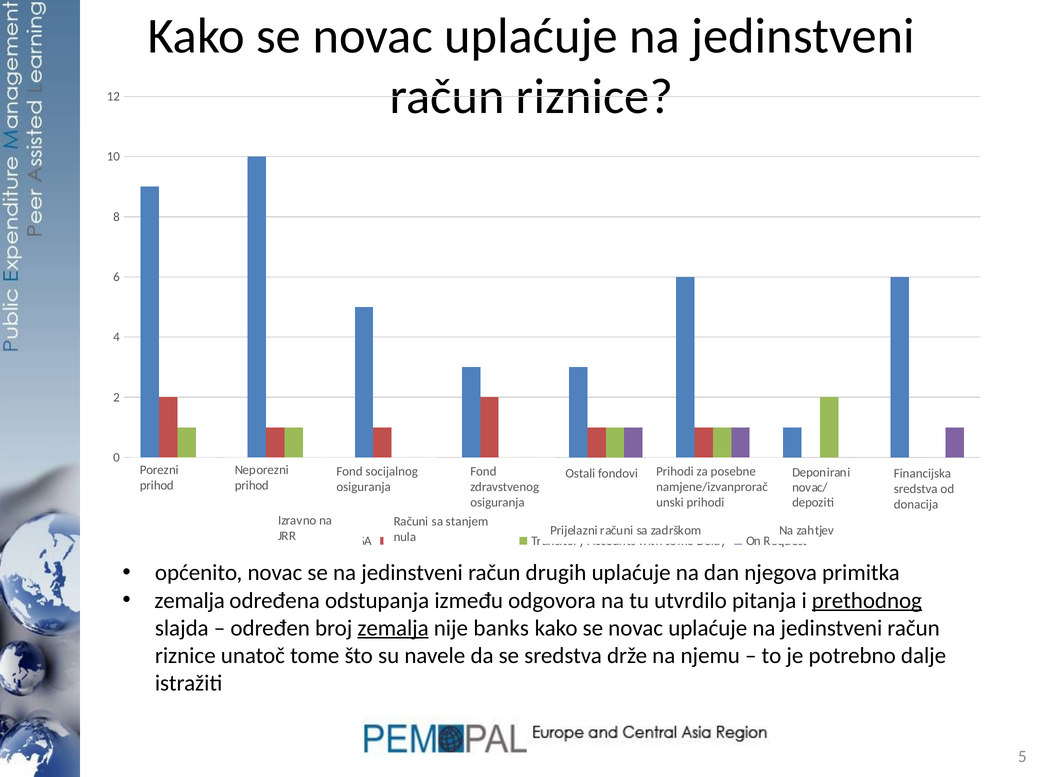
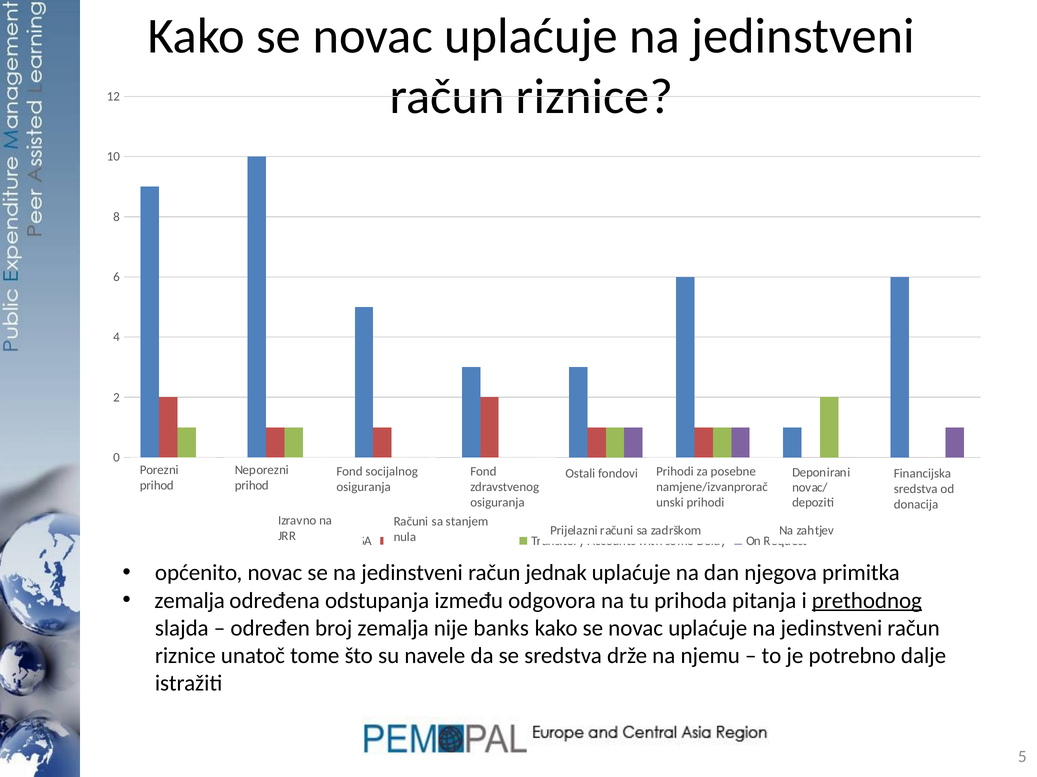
drugih: drugih -> jednak (556, 573)
utvrdilo: utvrdilo -> prihoda (690, 601)
zemalja underline: present -> none (393, 629)
